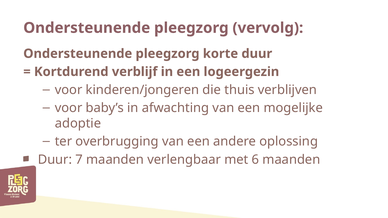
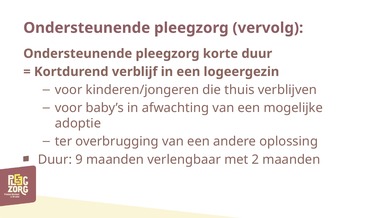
7: 7 -> 9 (79, 160)
6: 6 -> 2 (255, 160)
